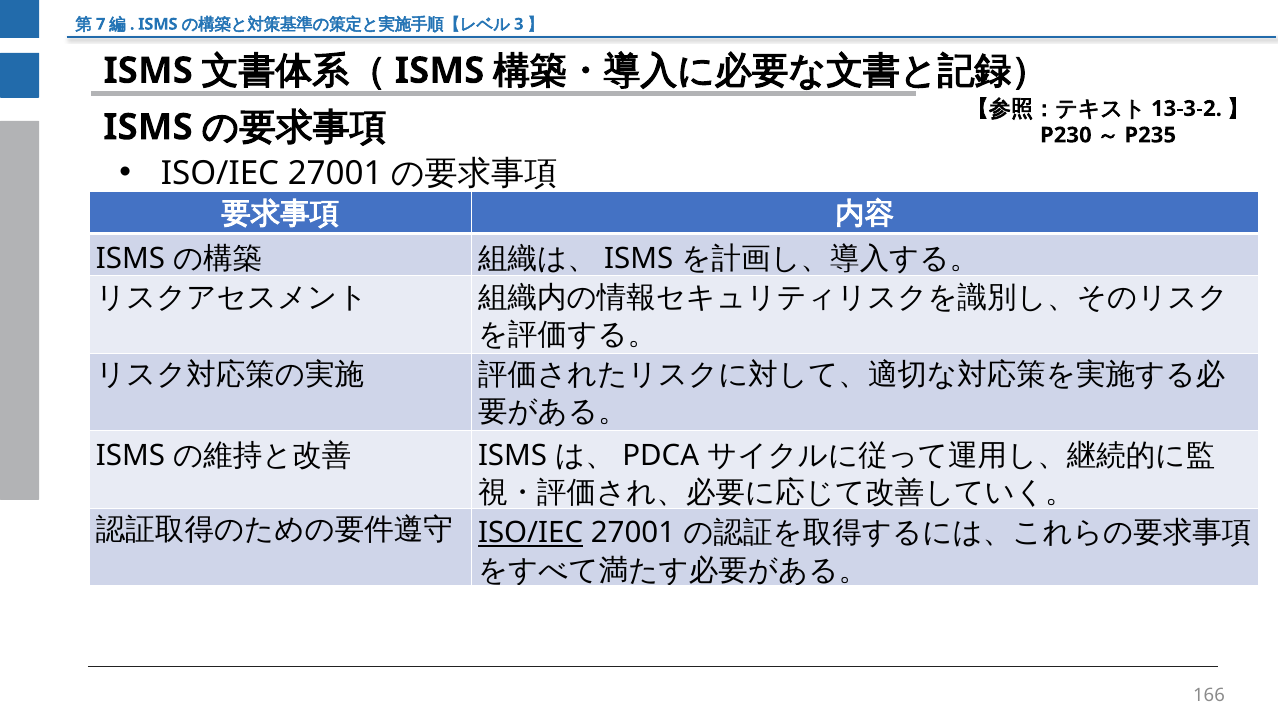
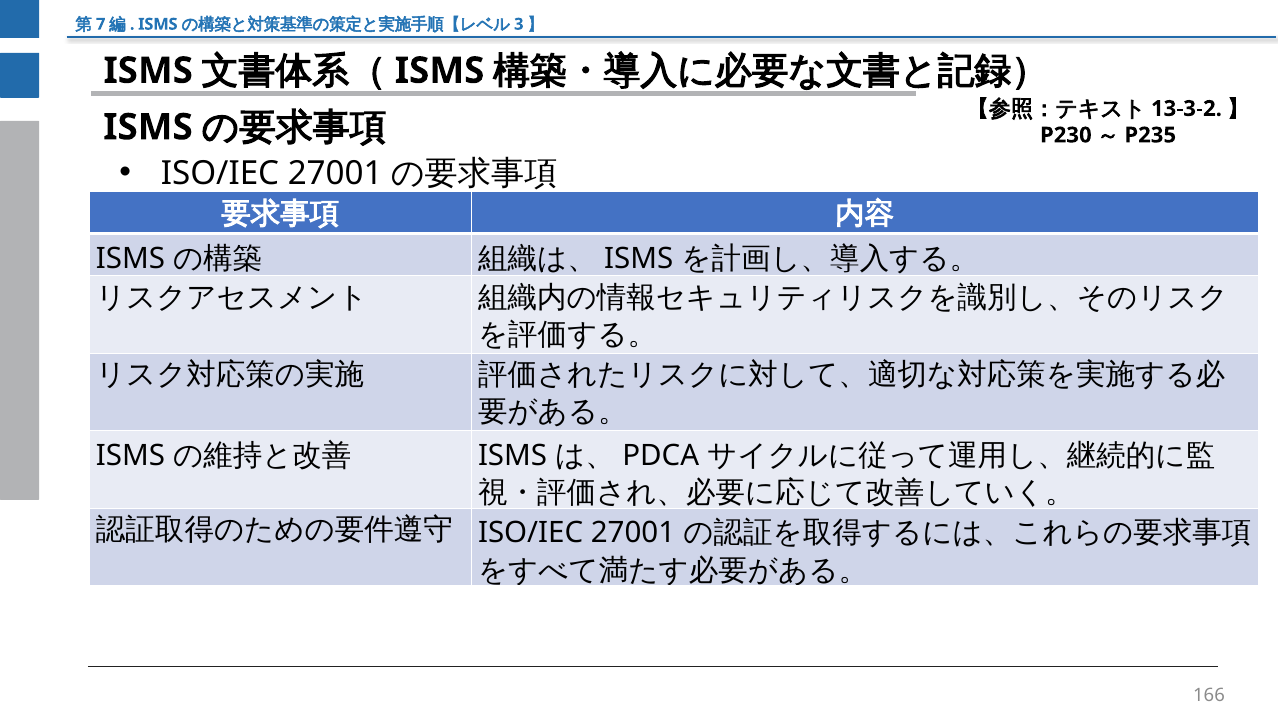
ISO/IEC underline: present -> none (531, 533)
